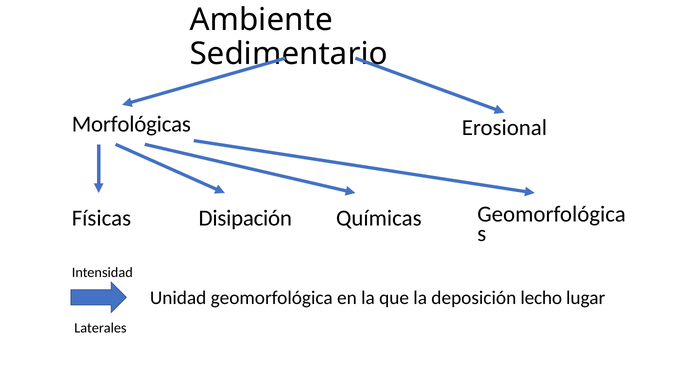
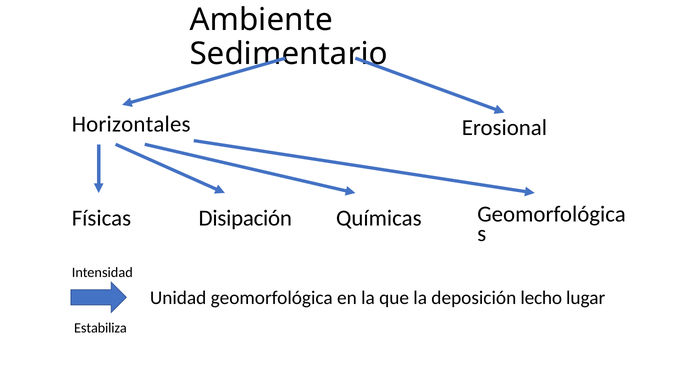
Morfológicas: Morfológicas -> Horizontales (131, 124)
Laterales: Laterales -> Estabiliza (100, 328)
